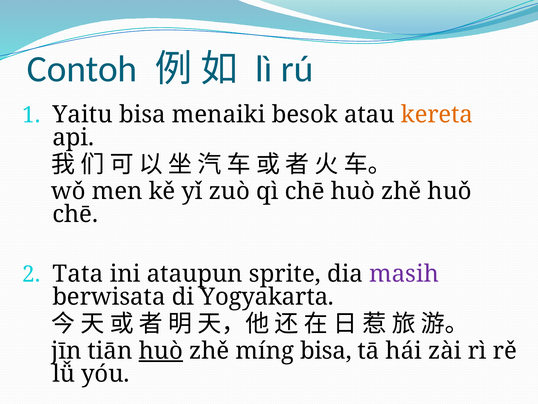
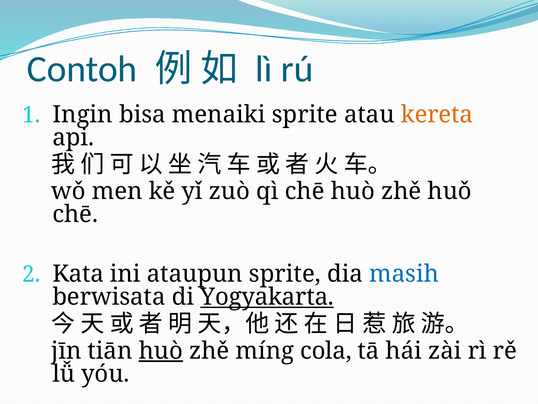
Yaitu: Yaitu -> Ingin (83, 114)
menaiki besok: besok -> sprite (305, 114)
Tata: Tata -> Kata (78, 274)
masih colour: purple -> blue (404, 274)
Yogyakarta underline: none -> present (267, 297)
míng bisa: bisa -> cola (326, 350)
